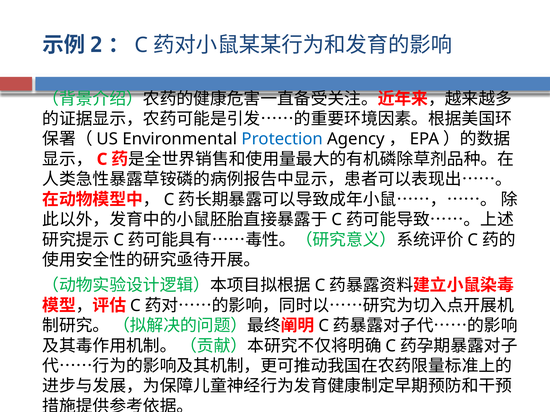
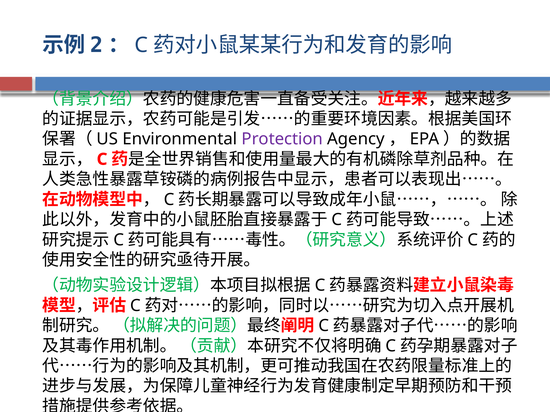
Protection colour: blue -> purple (282, 139)
